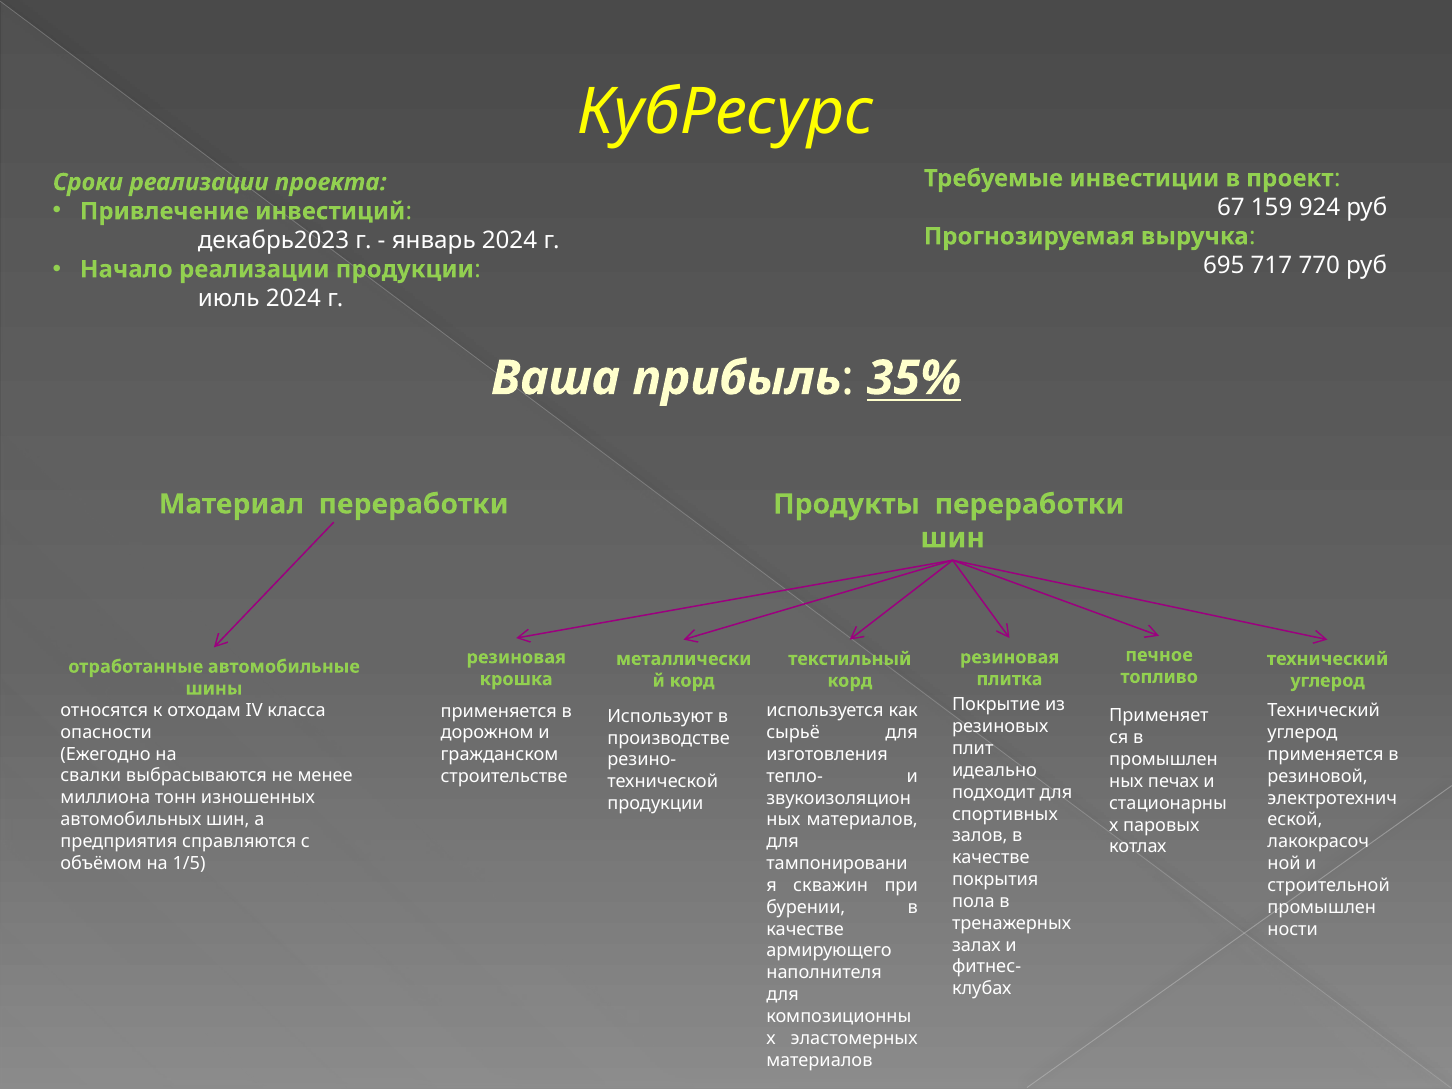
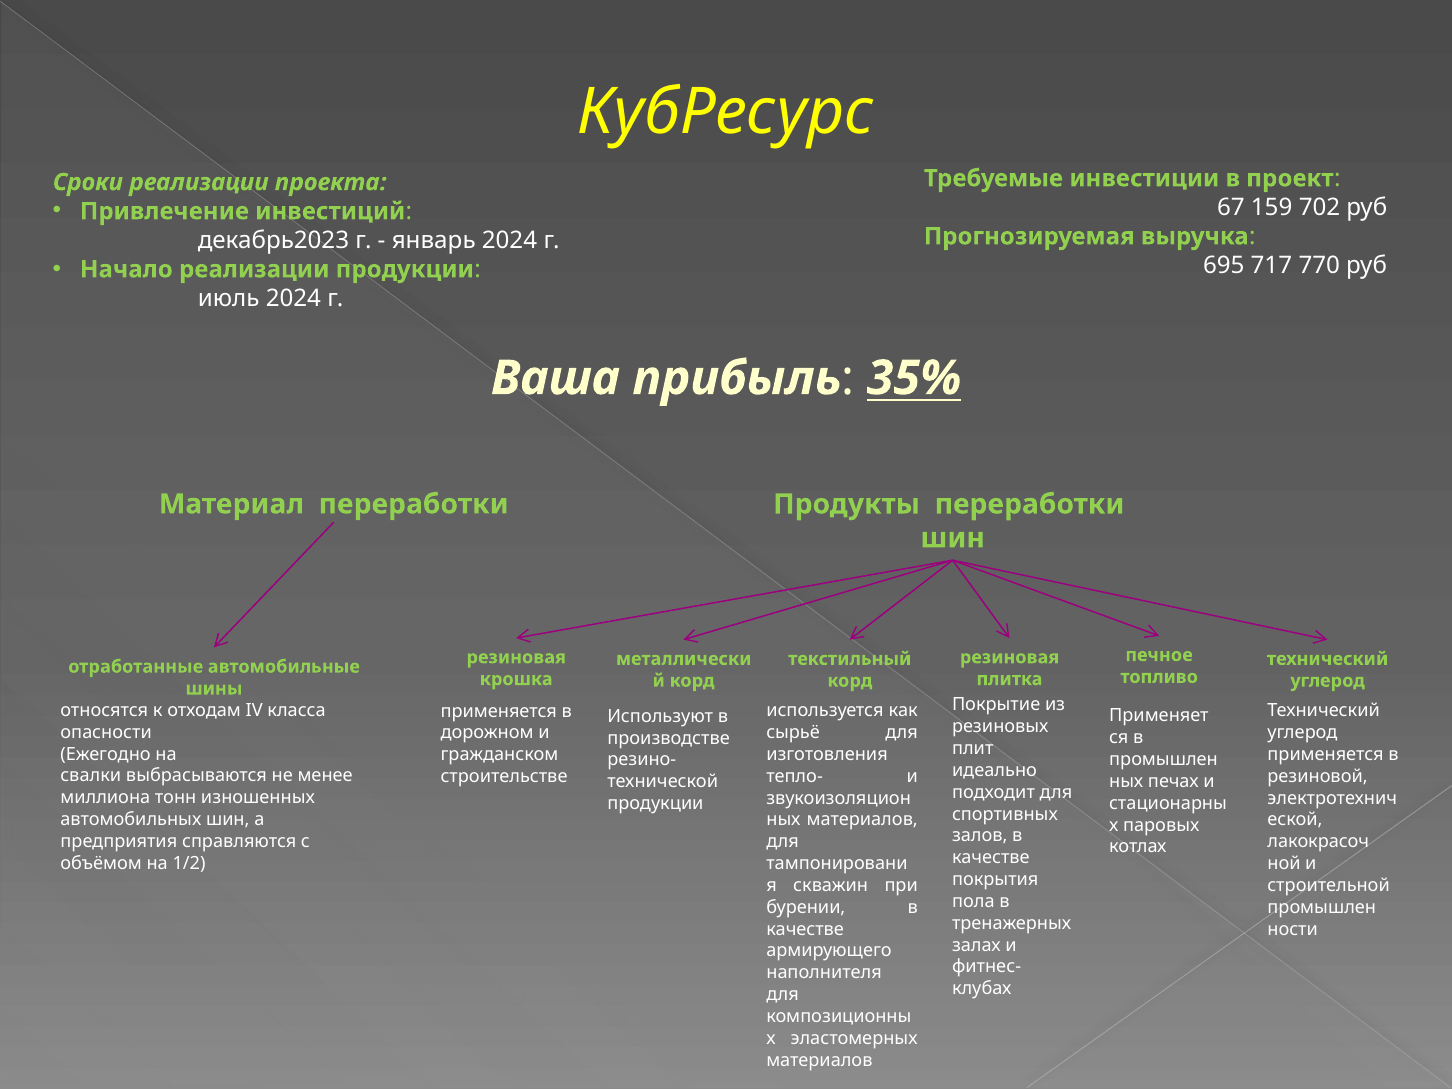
924: 924 -> 702 (1320, 207)
1/5: 1/5 -> 1/2 (189, 863)
